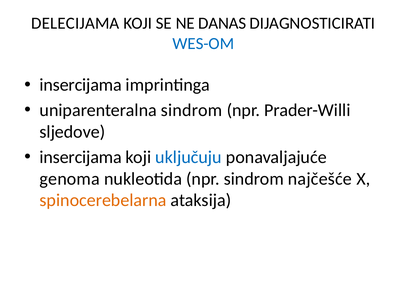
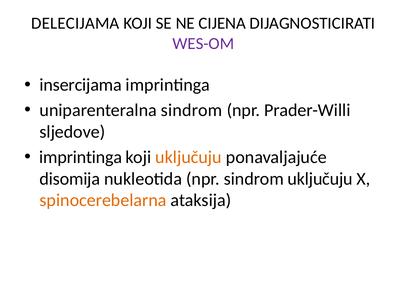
DANAS: DANAS -> CIJENA (222, 23)
WES-OM colour: blue -> purple (203, 44)
insercijama: insercijama -> imprintinga (81, 157)
uključuju colour: blue -> orange (189, 157)
genoma: genoma -> disomija (70, 179)
sindrom najčešće: najčešće -> uključuju (320, 179)
